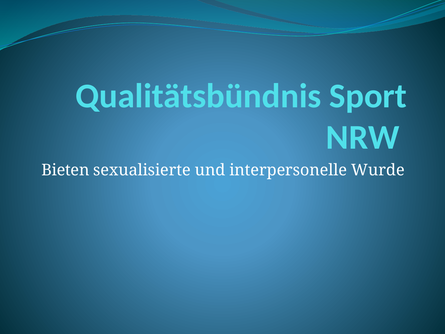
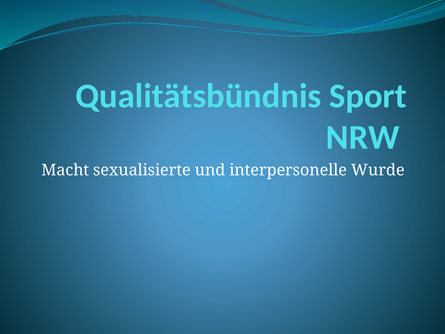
Bieten: Bieten -> Macht (65, 170)
